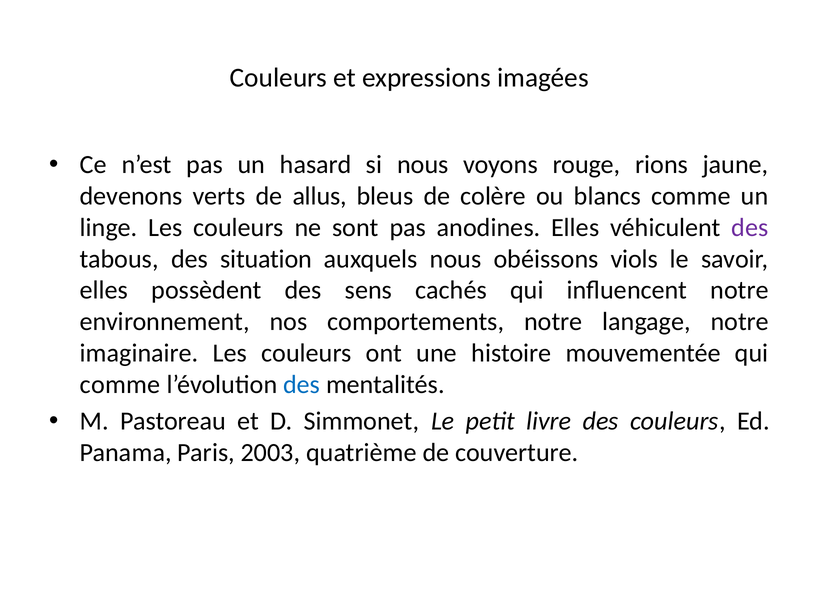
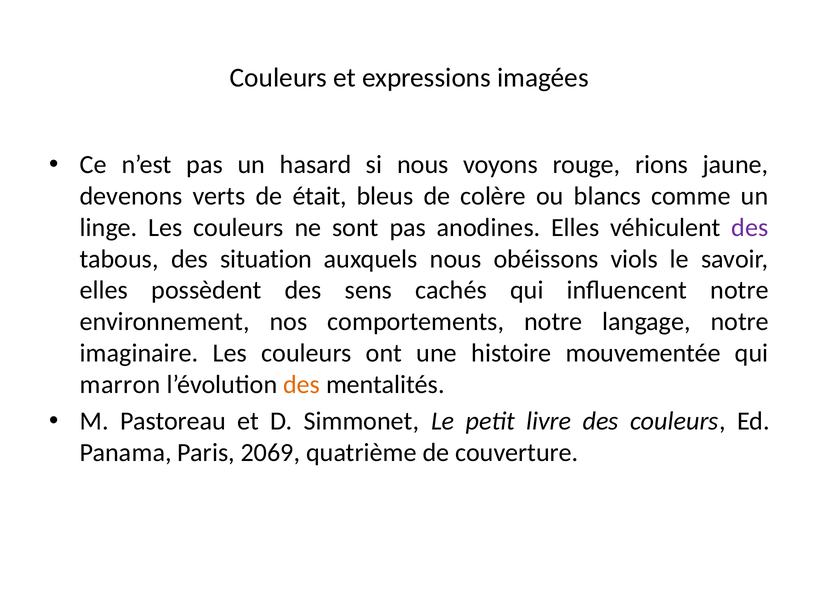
allus: allus -> était (320, 196)
comme: comme -> marron (120, 385)
des colour: blue -> orange (302, 385)
2003: 2003 -> 2069 (270, 453)
